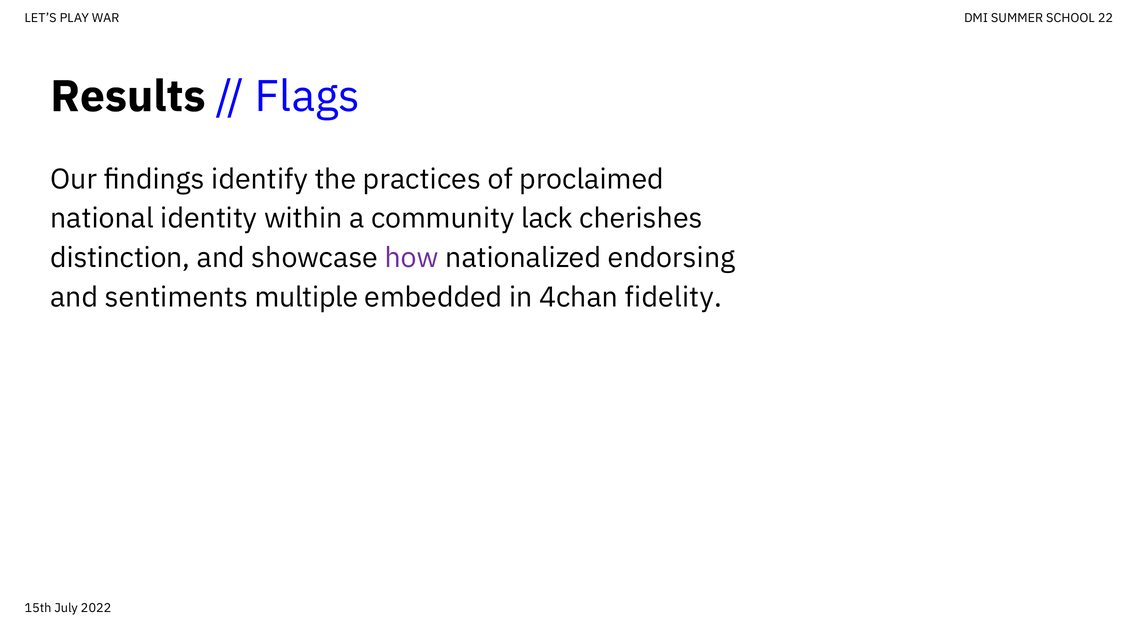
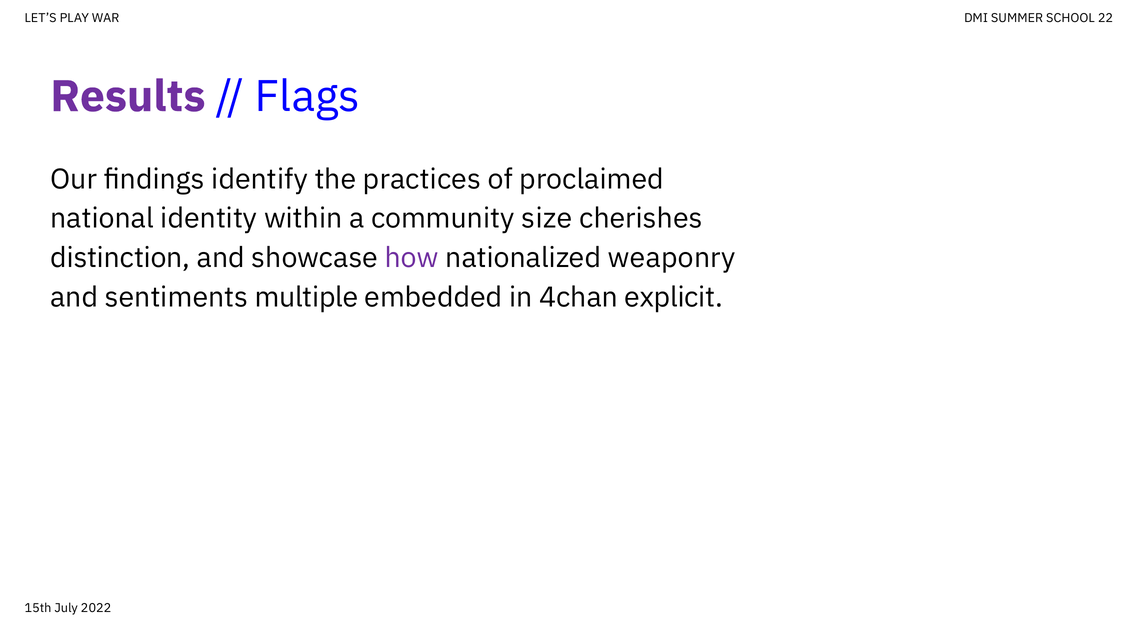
Results colour: black -> purple (128, 97)
lack: lack -> size (547, 219)
endorsing: endorsing -> weaponry (672, 258)
fidelity: fidelity -> explicit (674, 297)
